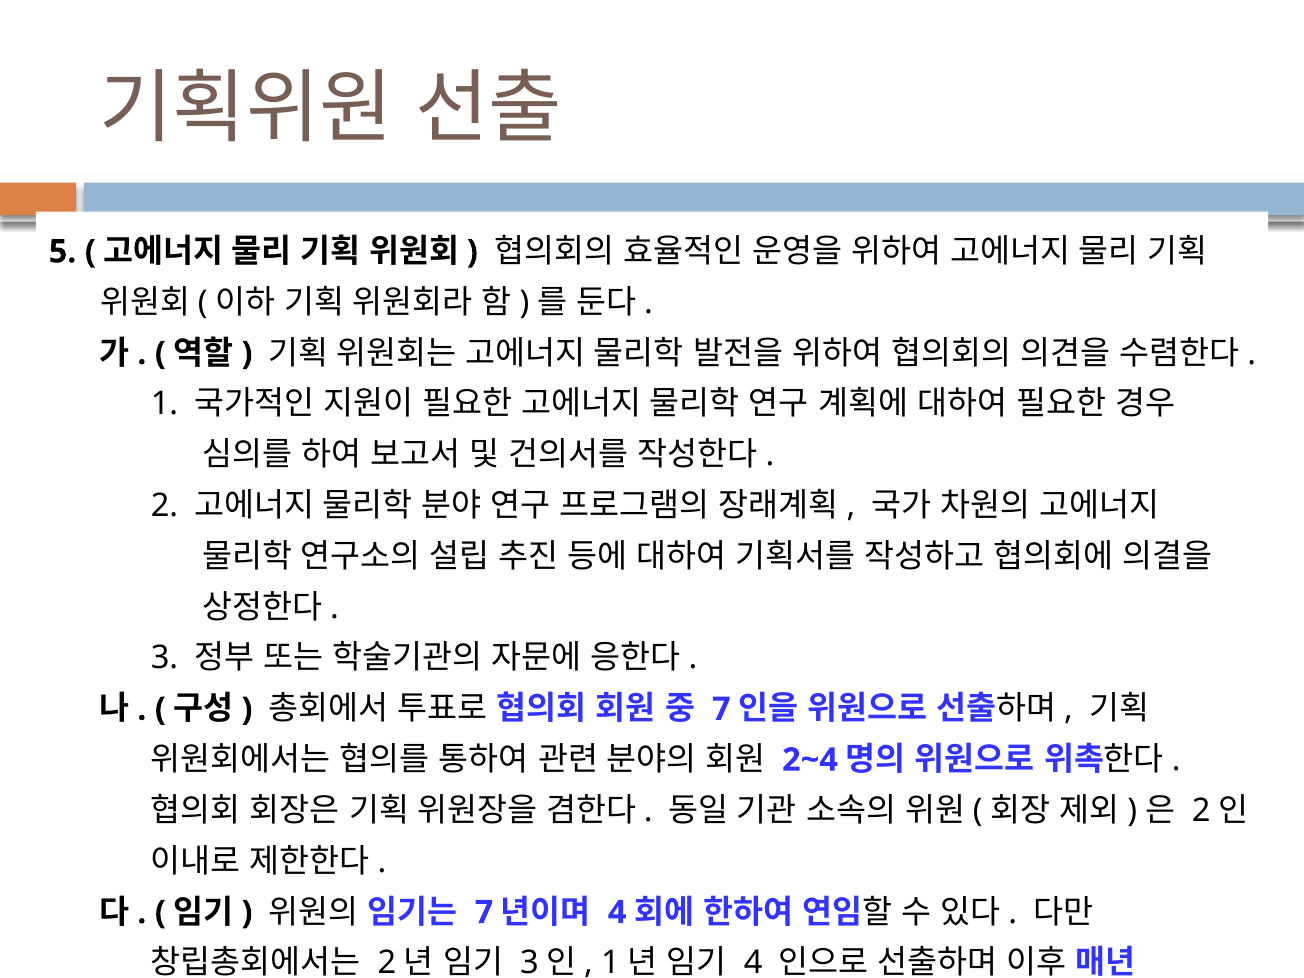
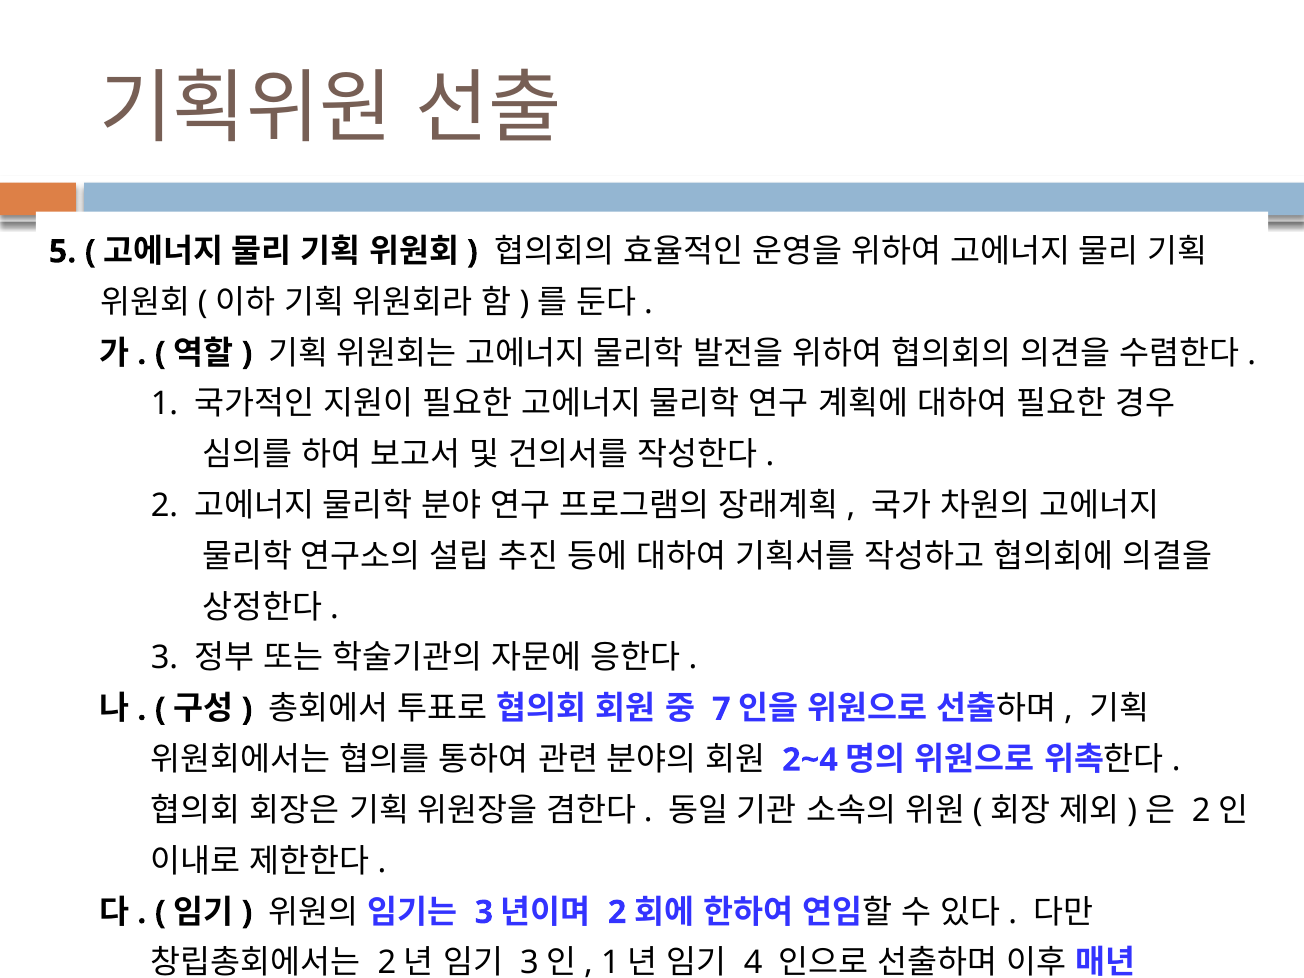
7: 7 -> 3 (484, 912)
4: 4 -> 2 (617, 912)
